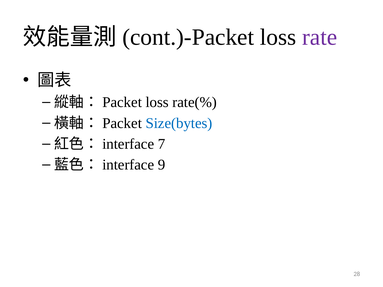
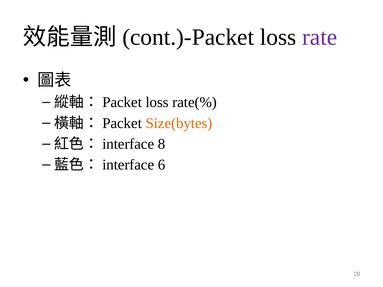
Size(bytes colour: blue -> orange (179, 123)
7: 7 -> 8 (162, 144)
9: 9 -> 6 (162, 165)
